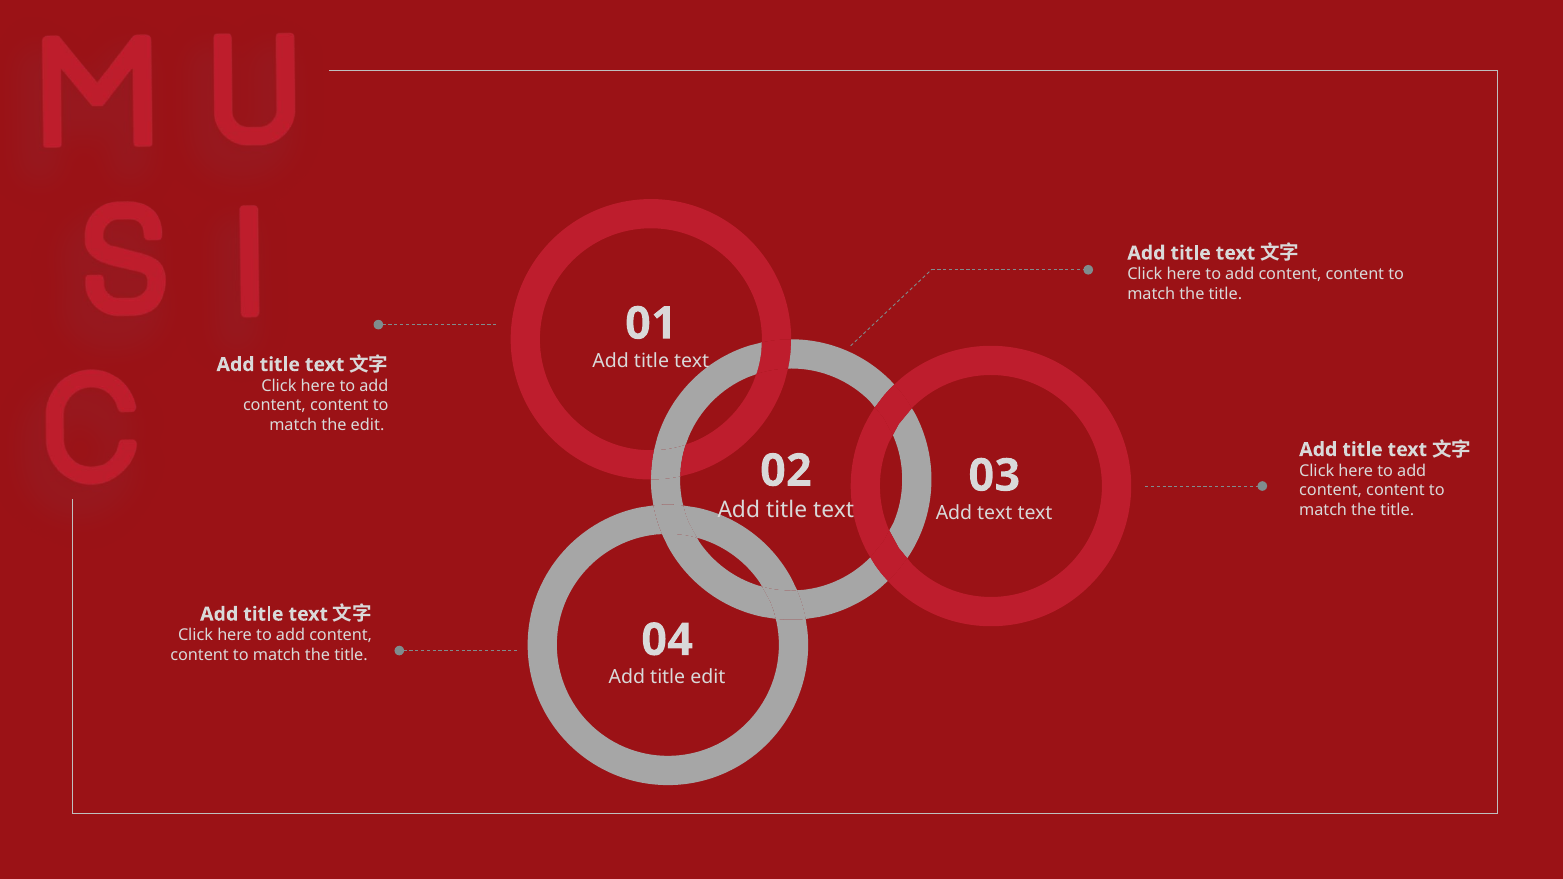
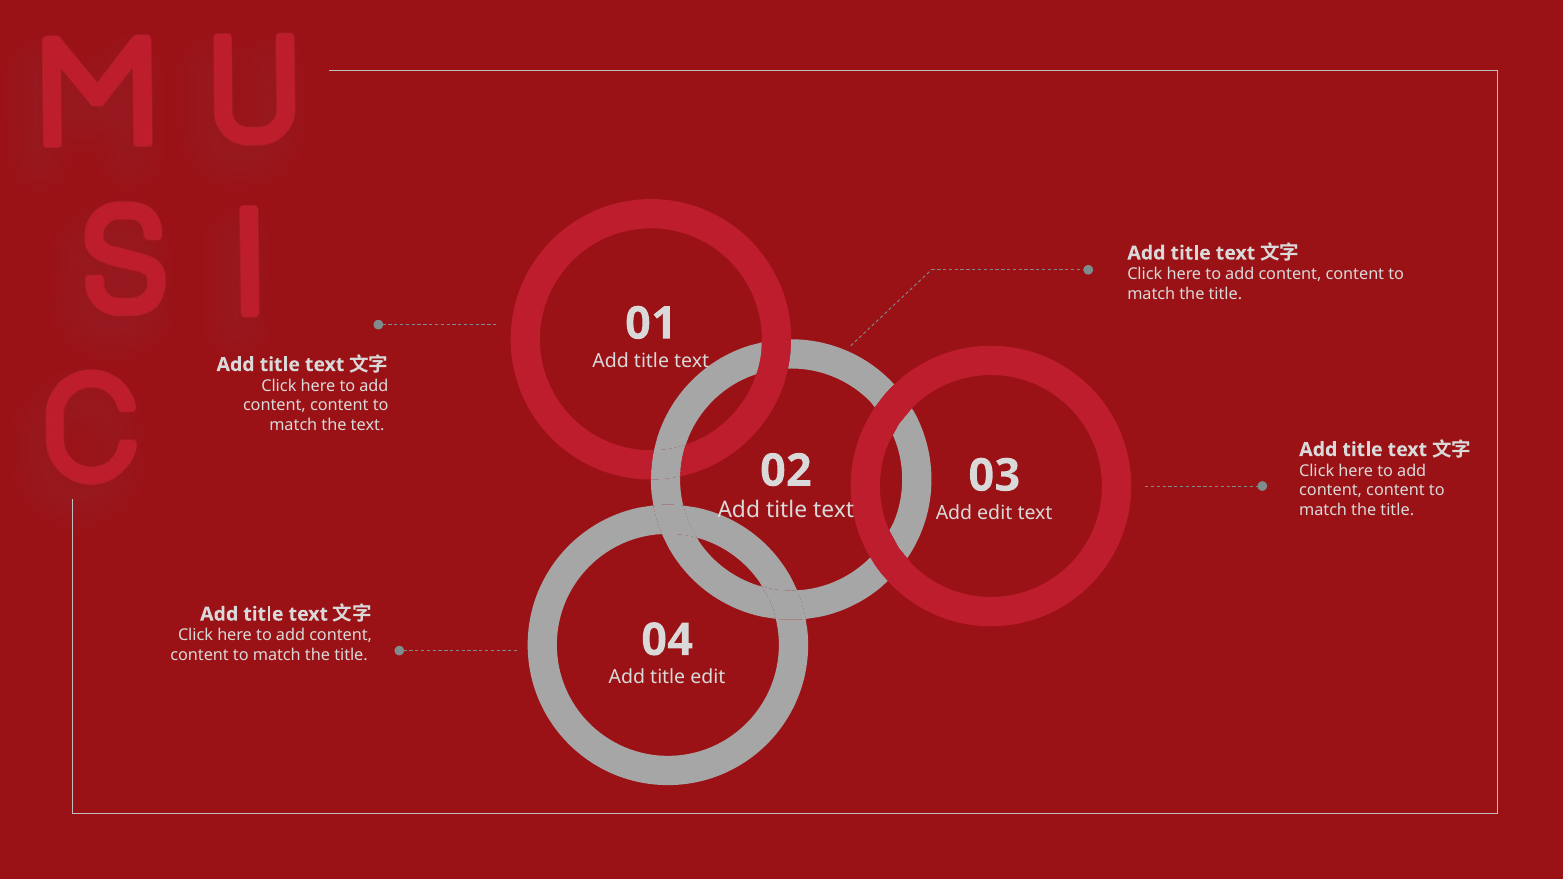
the edit: edit -> text (368, 425)
Add text: text -> edit (995, 513)
